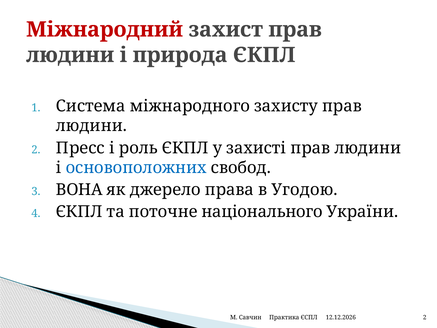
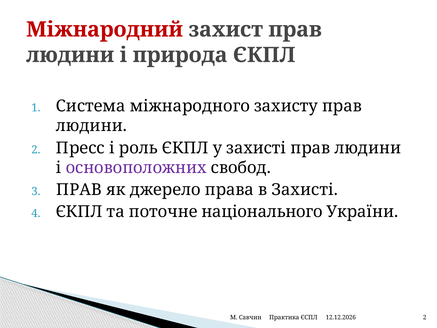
основоположних colour: blue -> purple (136, 168)
ВОНА: ВОНА -> ПРАВ (79, 190)
в Угодою: Угодою -> Захисті (305, 190)
